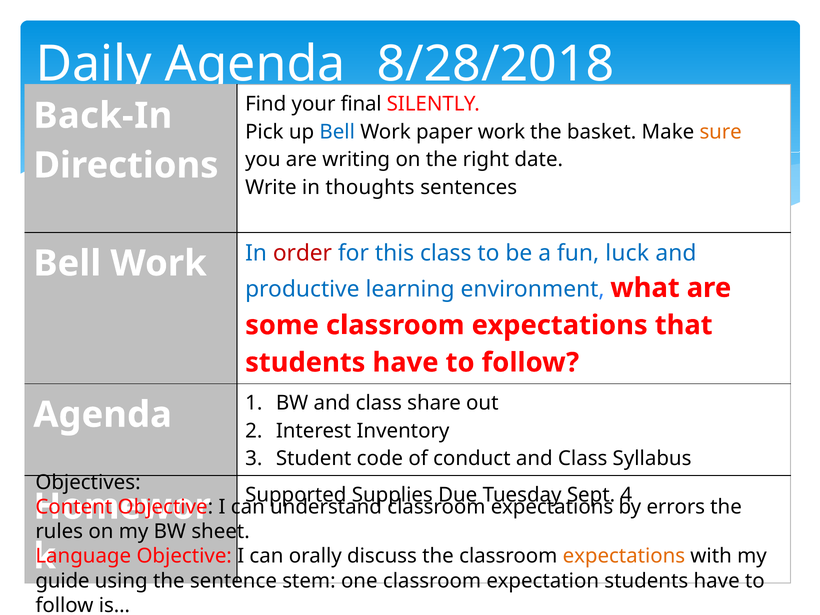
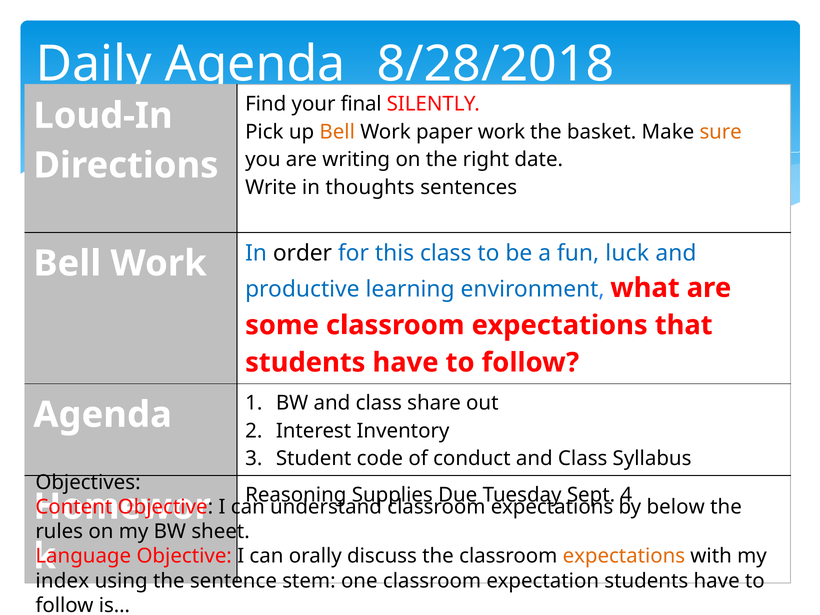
Back-In: Back-In -> Loud-In (103, 116)
Bell colour: blue -> orange (337, 132)
order colour: red -> black (302, 253)
Supported: Supported -> Reasoning (296, 495)
errors: errors -> below (676, 507)
guide: guide -> index (62, 581)
